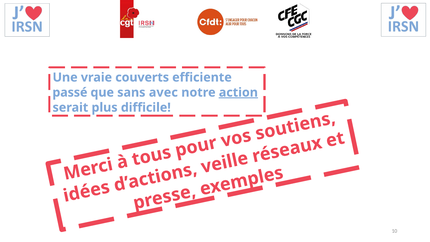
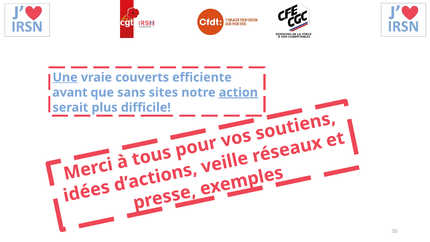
Une underline: none -> present (65, 77)
passé: passé -> avant (70, 92)
avec: avec -> sites (163, 92)
